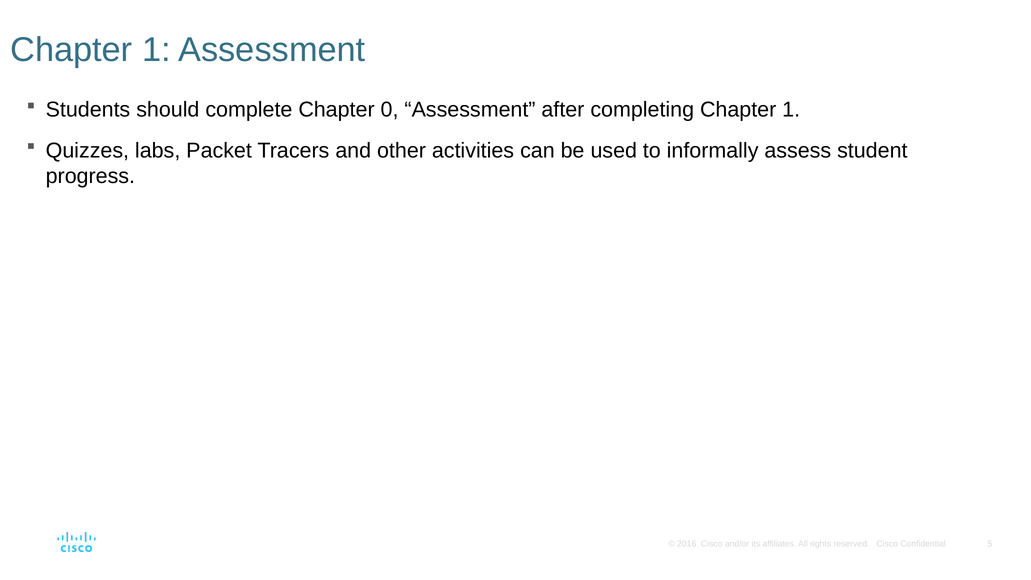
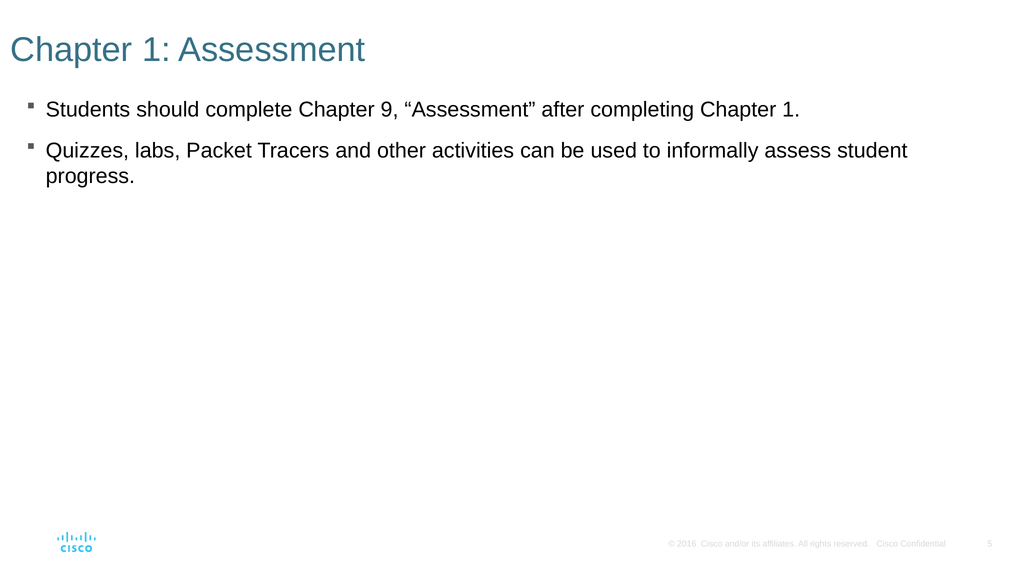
0: 0 -> 9 (390, 110)
